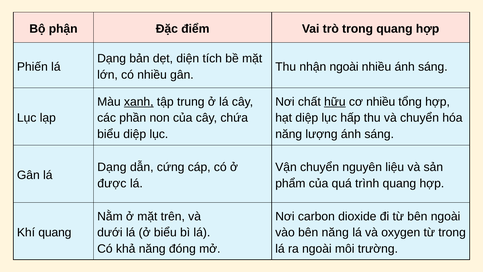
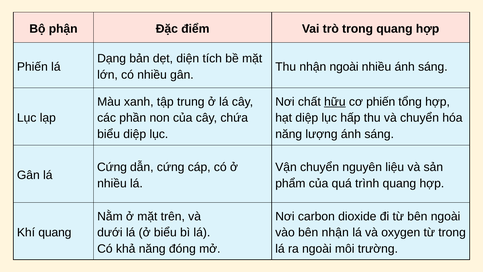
xanh underline: present -> none (139, 102)
cơ nhiều: nhiều -> phiến (381, 102)
Dạng: Dạng -> Cứng (112, 167)
được: được -> nhiều (112, 183)
bên năng: năng -> nhận (335, 232)
